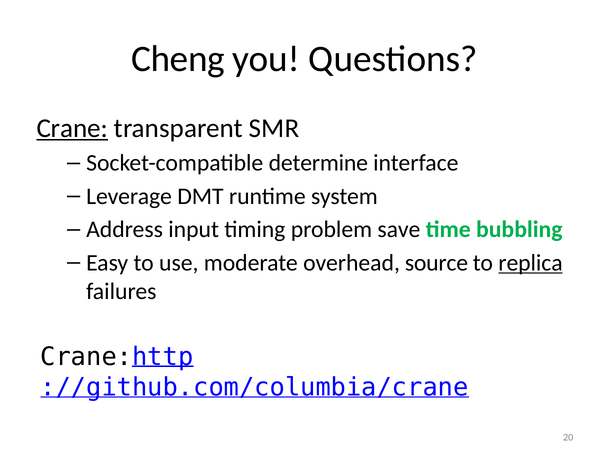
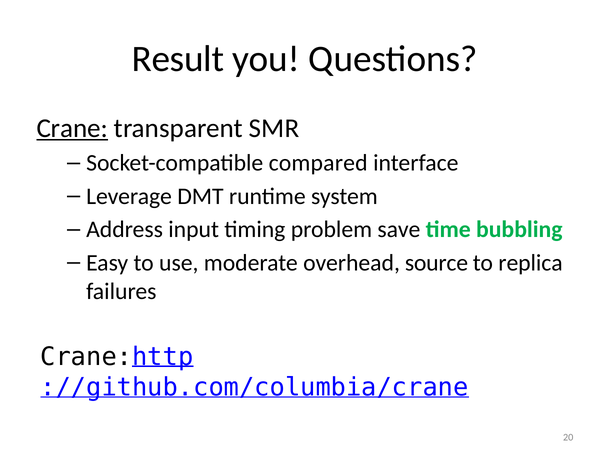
Cheng: Cheng -> Result (178, 59)
determine: determine -> compared (318, 163)
replica underline: present -> none (530, 262)
